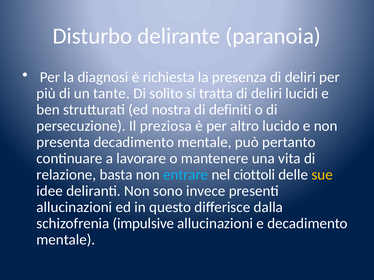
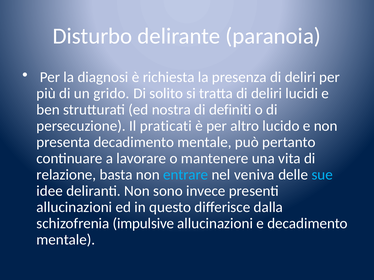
tante: tante -> grido (111, 94)
preziosa: preziosa -> praticati (166, 126)
ciottoli: ciottoli -> veniva (254, 175)
sue colour: yellow -> light blue (322, 175)
